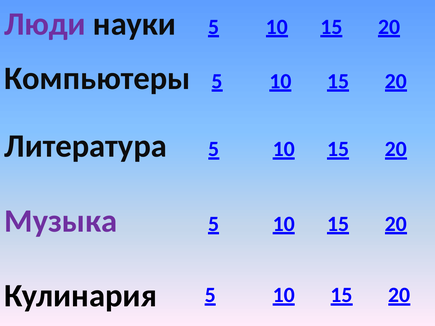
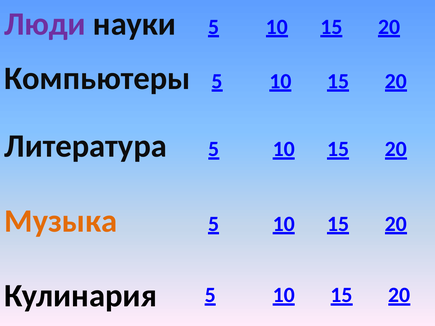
Музыка colour: purple -> orange (61, 221)
